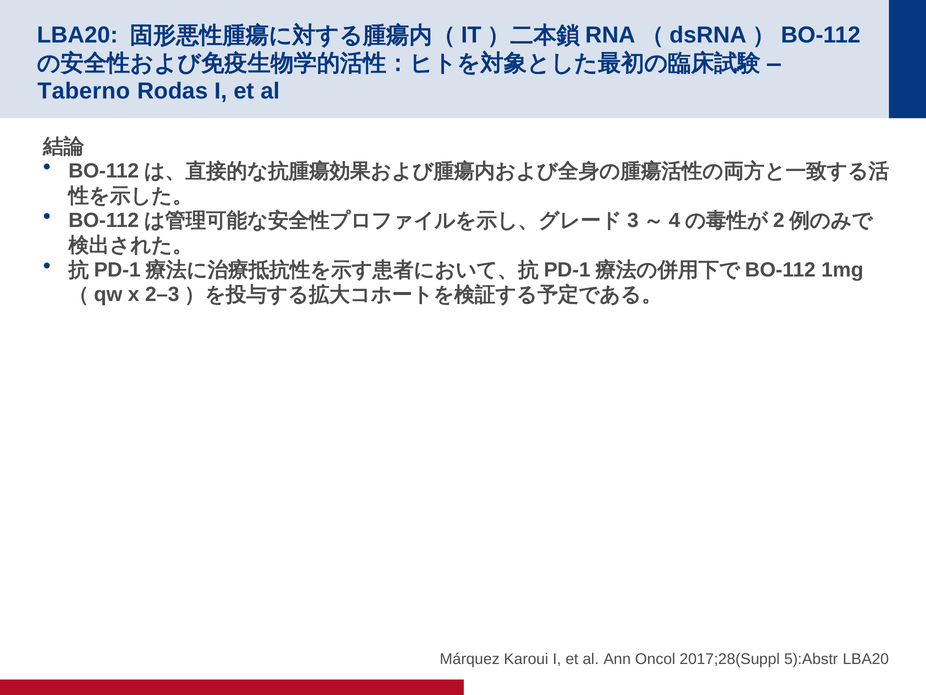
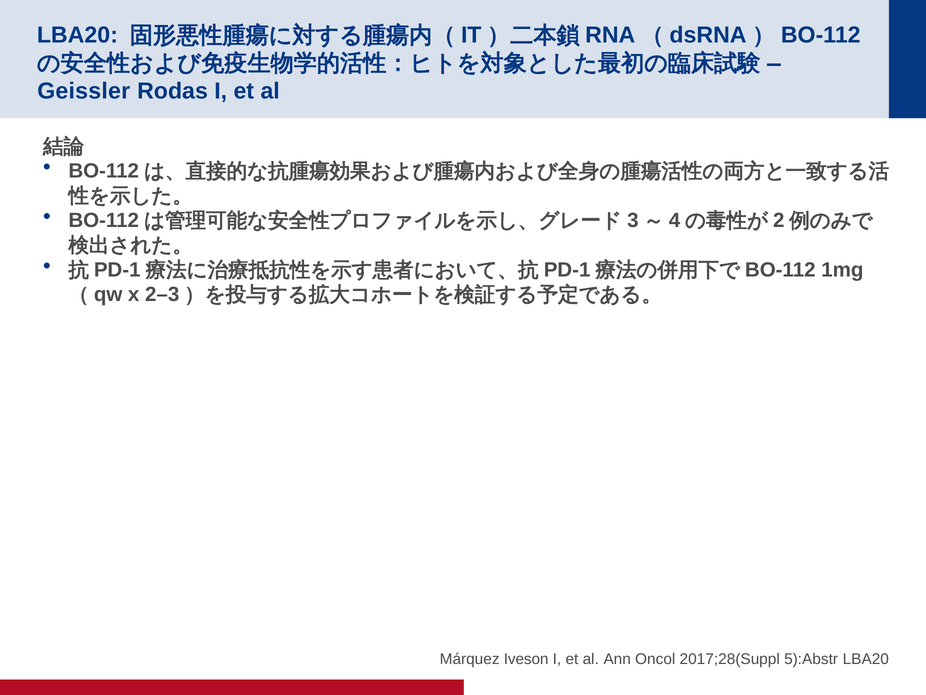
Taberno: Taberno -> Geissler (84, 91)
Karoui: Karoui -> Iveson (526, 658)
